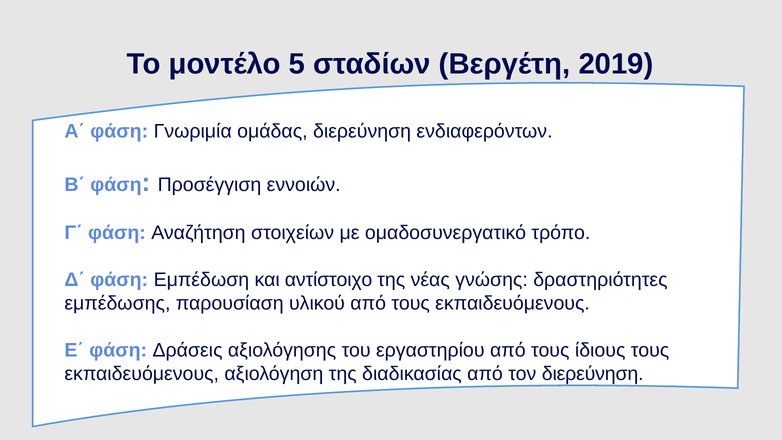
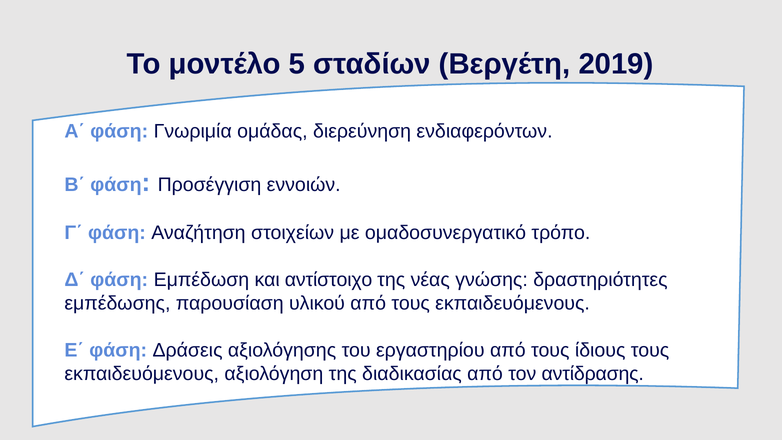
τον διερεύνηση: διερεύνηση -> αντίδρασης (593, 374)
